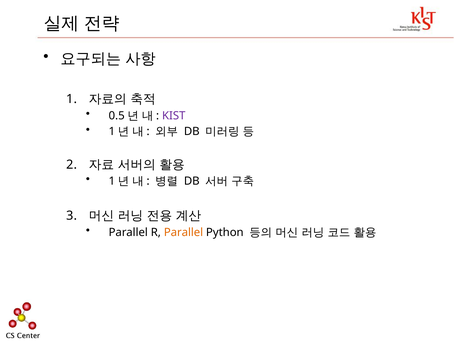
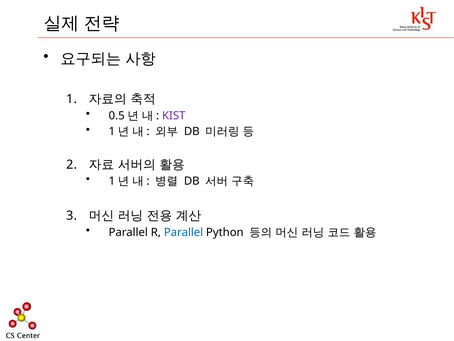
Parallel colour: orange -> blue (183, 232)
